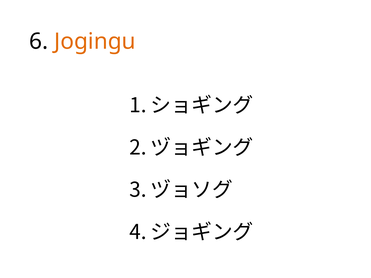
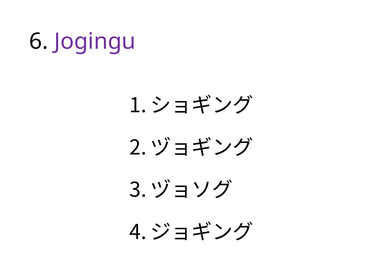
Jogingu colour: orange -> purple (95, 42)
